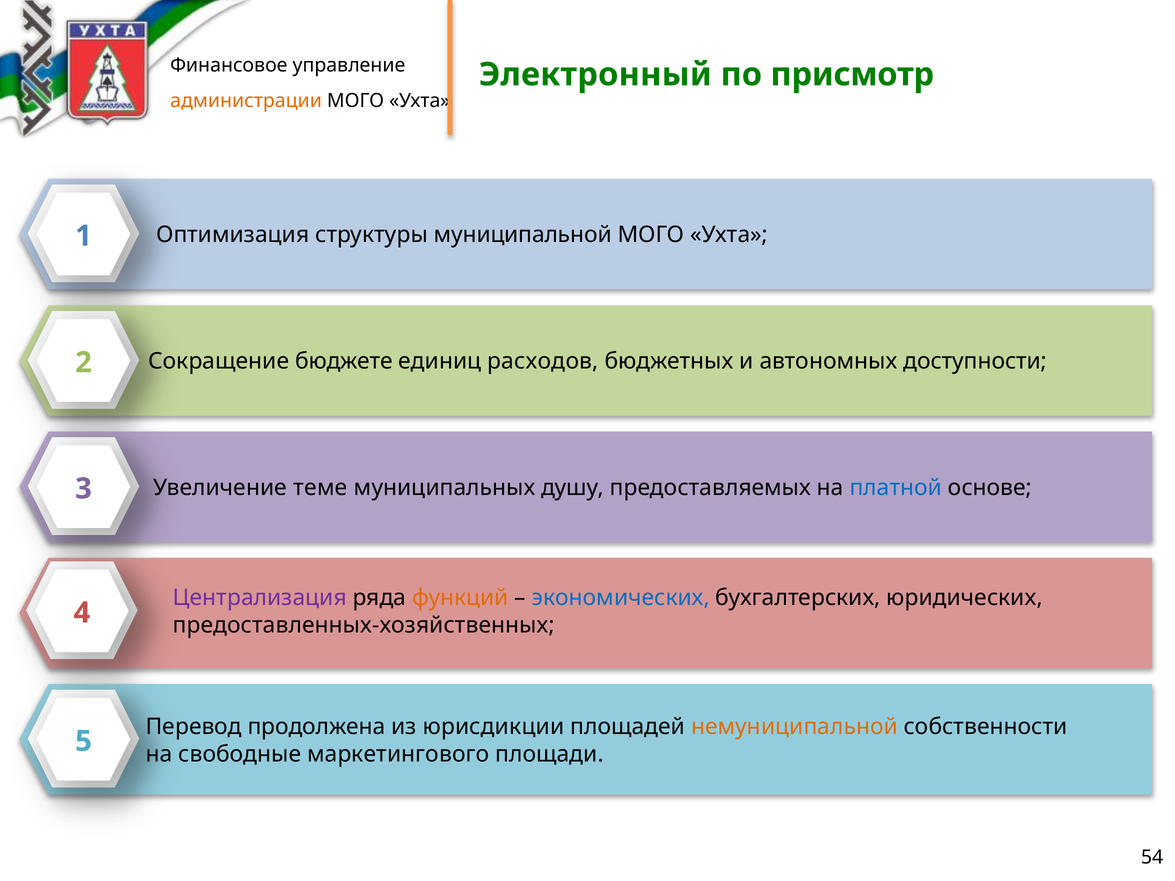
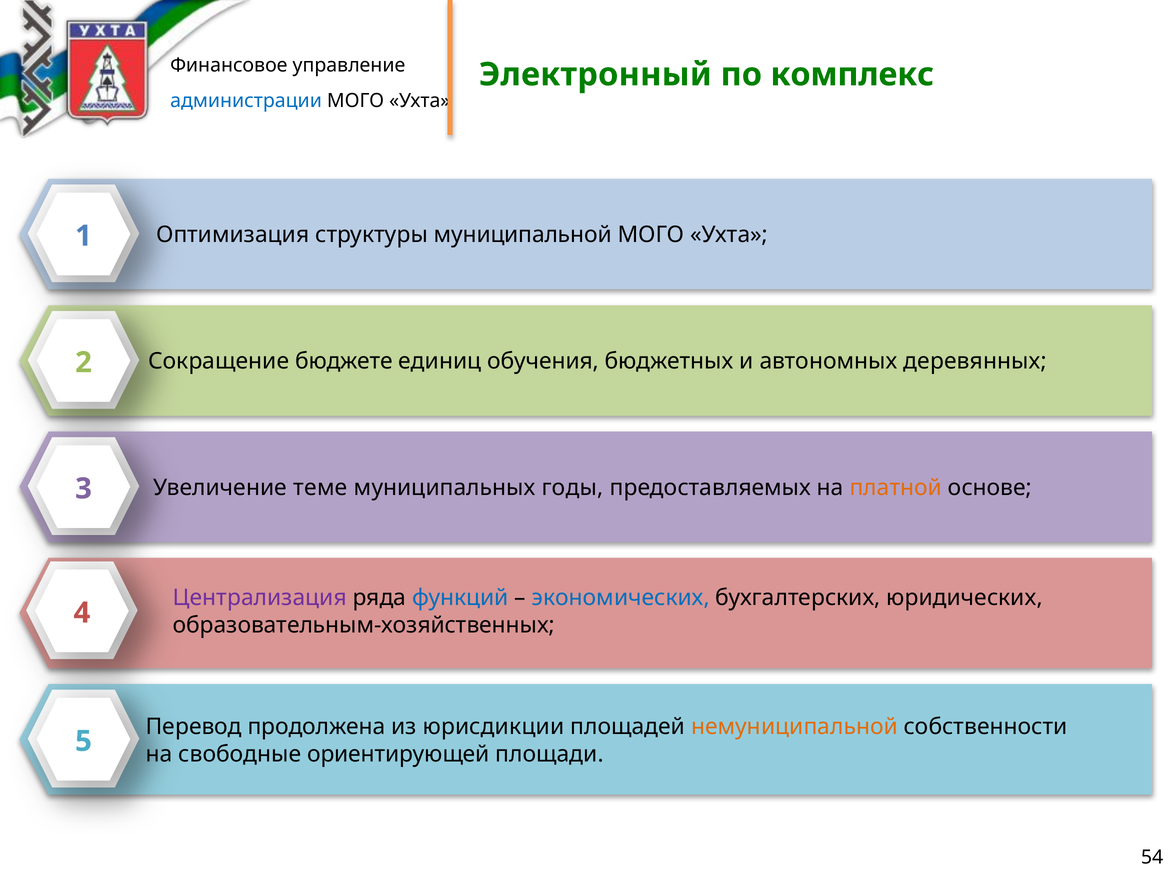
присмотр: присмотр -> комплекс (852, 75)
администрации colour: orange -> blue (246, 101)
расходов: расходов -> обучения (543, 361)
доступности: доступности -> деревянных (975, 361)
душу: душу -> годы (572, 488)
платной colour: blue -> orange (896, 488)
функций colour: orange -> blue (460, 598)
предоставленных-хозяйственных: предоставленных-хозяйственных -> образовательным-хозяйственных (364, 625)
маркетингового: маркетингового -> ориентирующей (398, 754)
